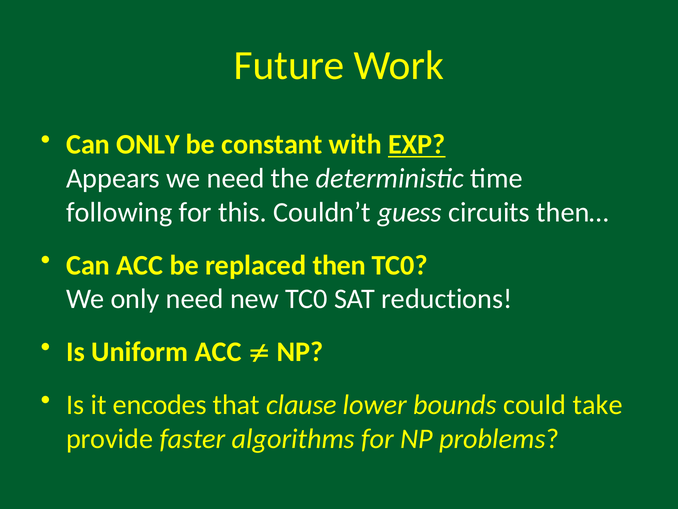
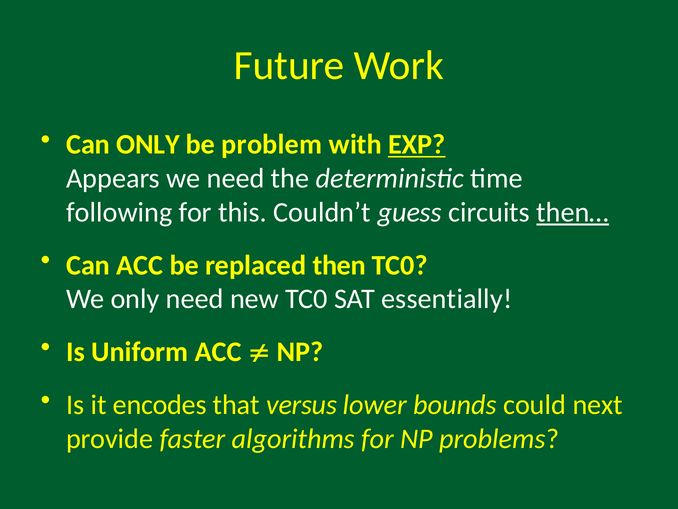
constant: constant -> problem (272, 144)
then… underline: none -> present (573, 212)
reductions: reductions -> essentially (447, 299)
clause: clause -> versus (302, 404)
take: take -> next (598, 404)
